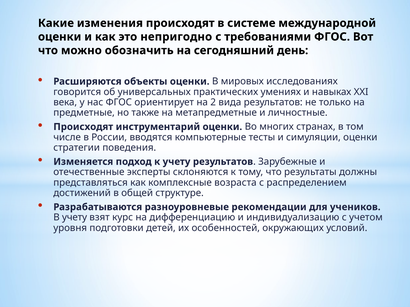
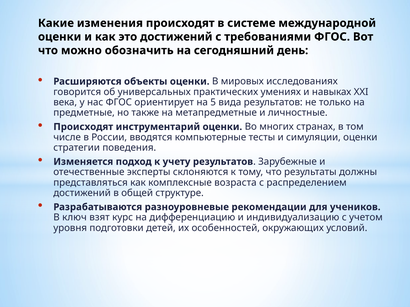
это непригодно: непригодно -> достижений (176, 37)
2: 2 -> 5 (213, 102)
В учету: учету -> ключ (74, 218)
